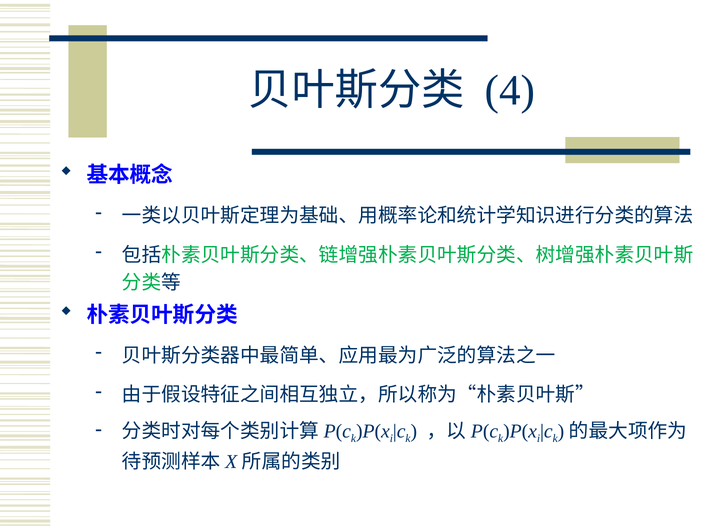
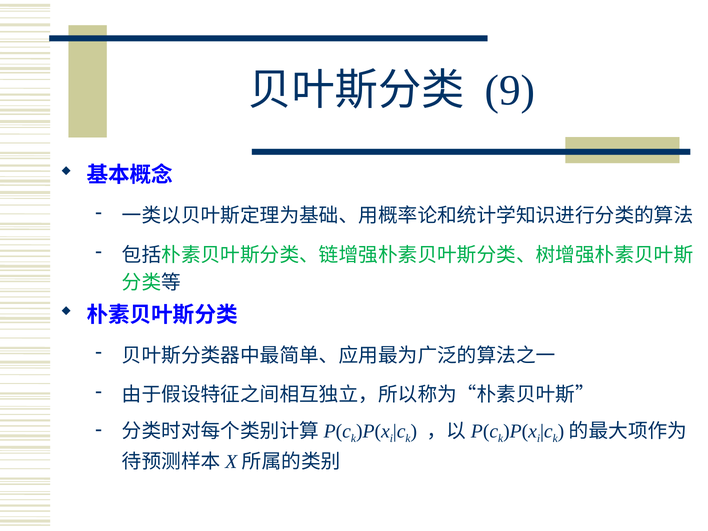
4: 4 -> 9 (510, 90)
